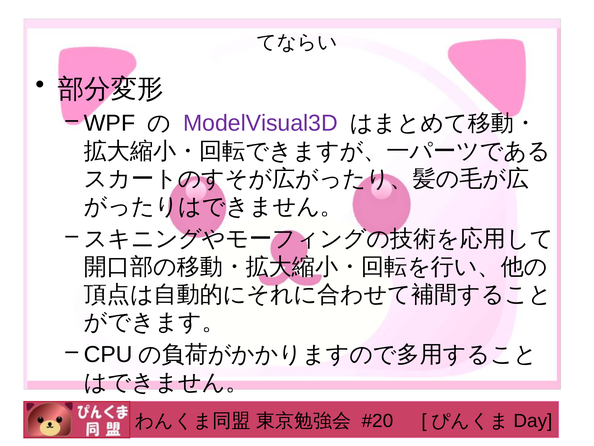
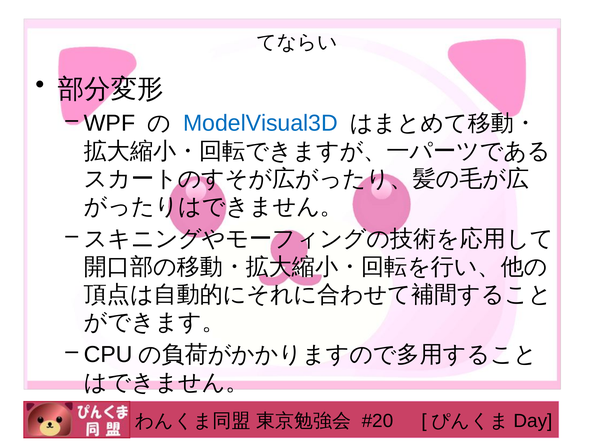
ModelVisual3D colour: purple -> blue (260, 123)
